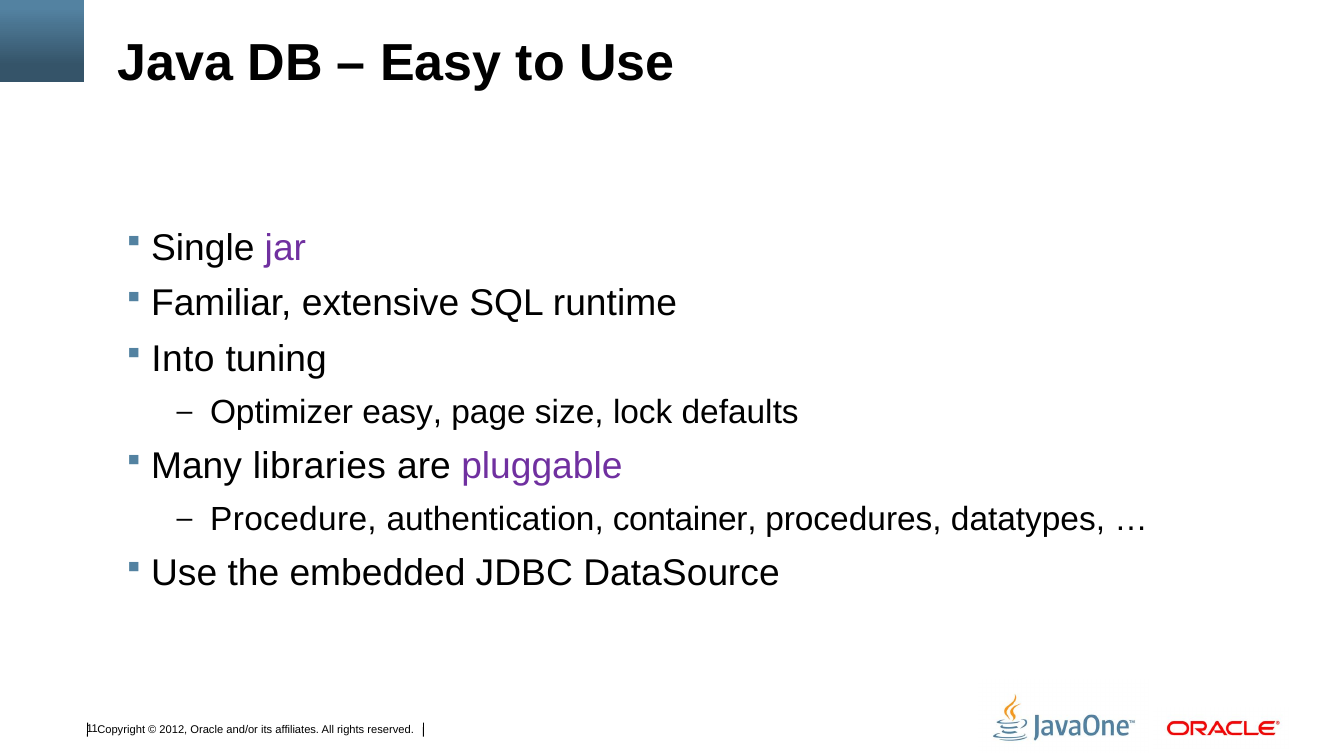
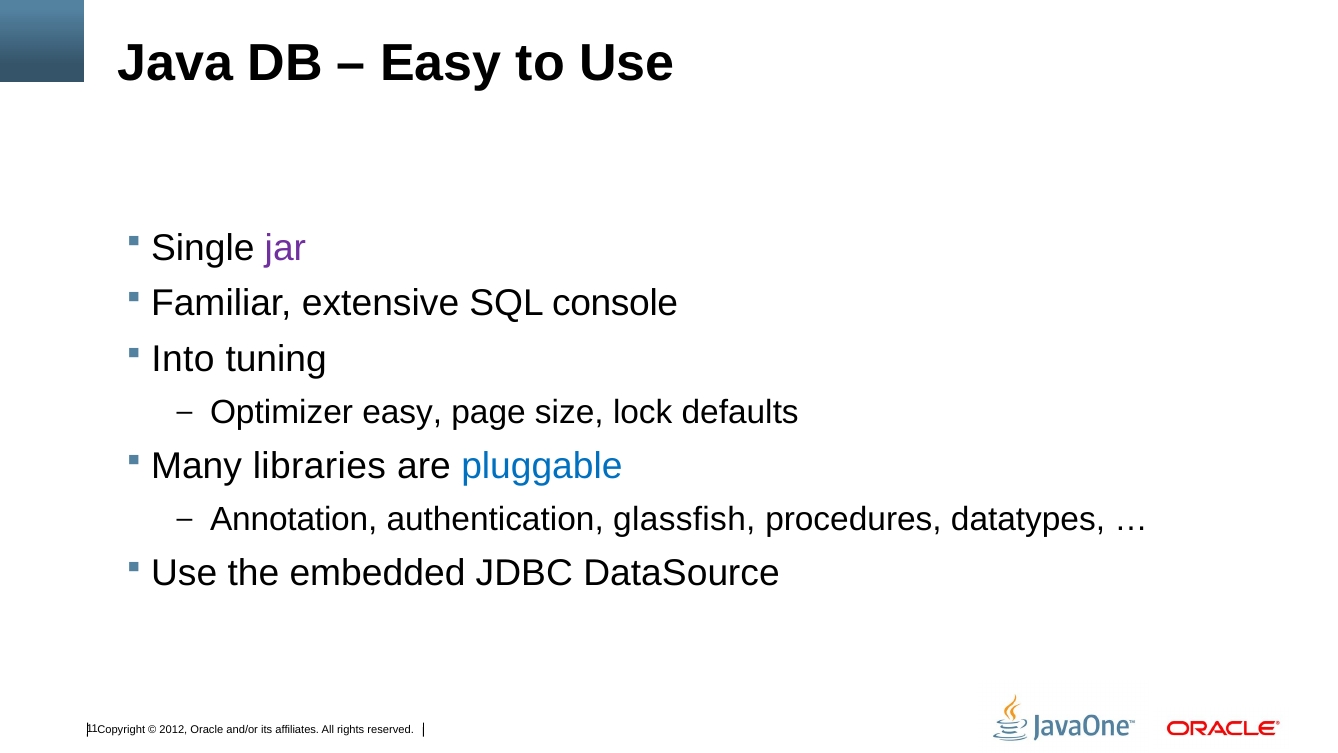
runtime: runtime -> console (615, 303)
pluggable colour: purple -> blue (542, 466)
Procedure: Procedure -> Annotation (294, 520)
container: container -> glassfish (684, 520)
